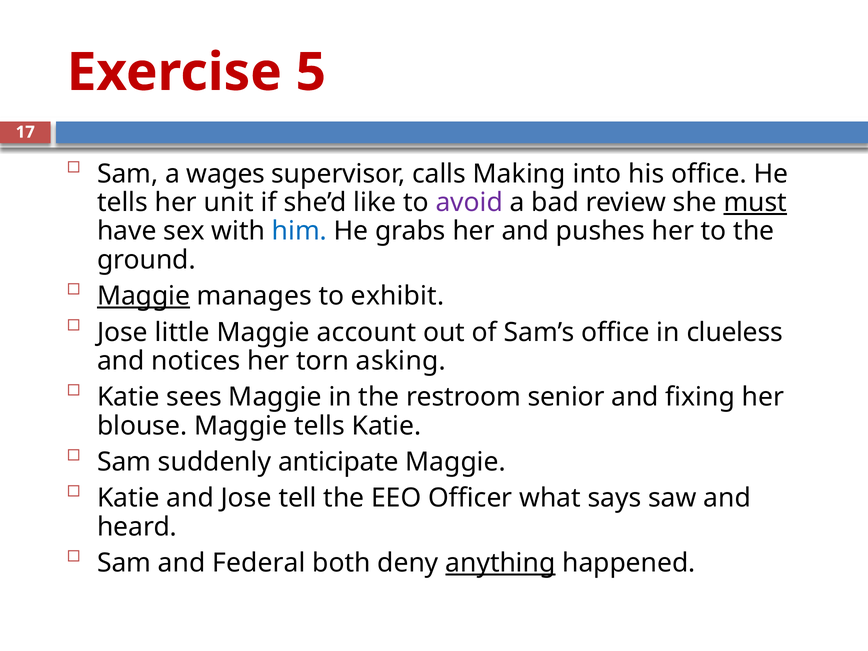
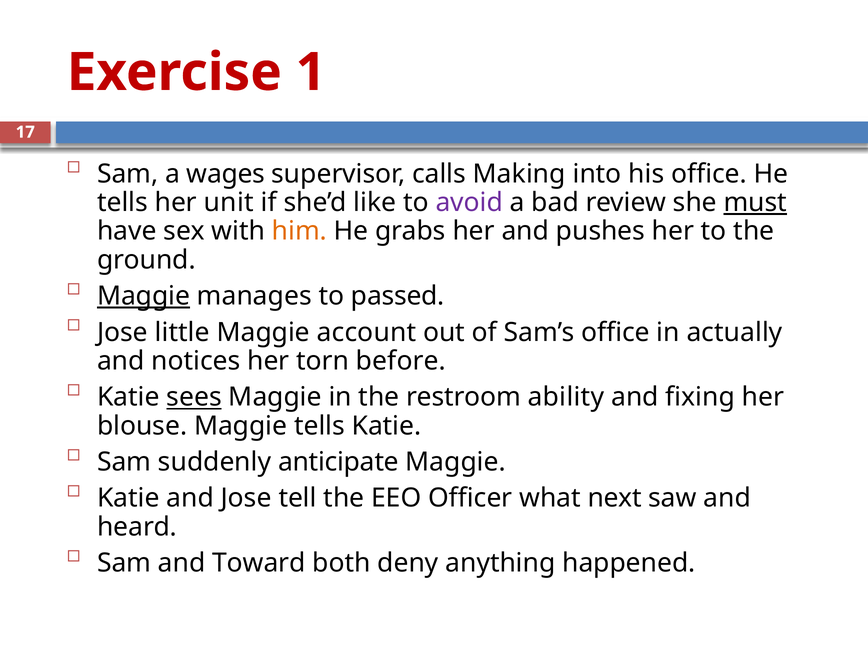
5: 5 -> 1 (311, 72)
him colour: blue -> orange (299, 231)
exhibit: exhibit -> passed (398, 296)
clueless: clueless -> actually (734, 332)
asking: asking -> before (401, 361)
sees underline: none -> present (194, 397)
senior: senior -> ability (566, 397)
says: says -> next (615, 498)
Federal: Federal -> Toward (259, 563)
anything underline: present -> none (500, 563)
